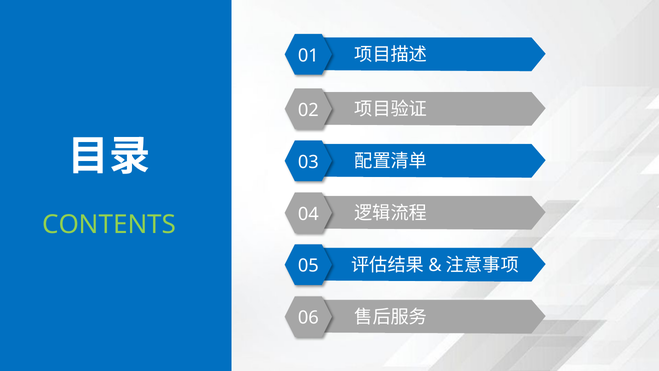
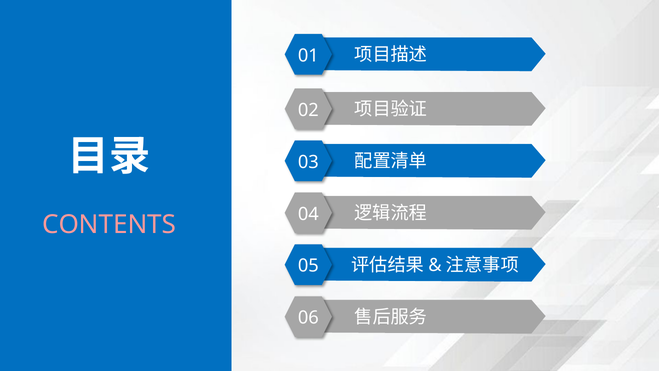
CONTENTS colour: light green -> pink (109, 224)
